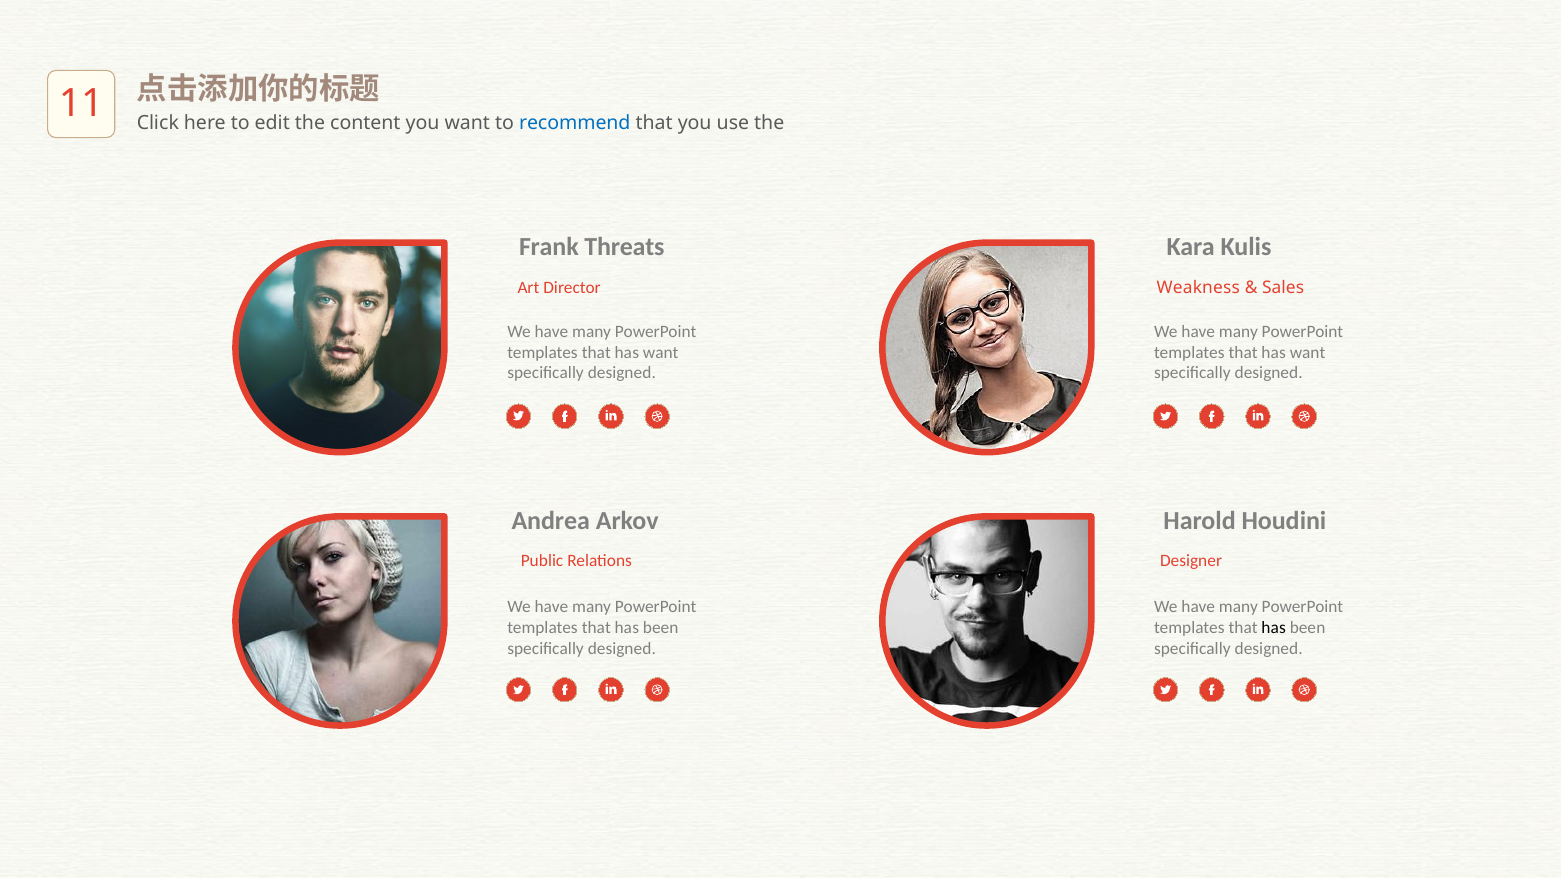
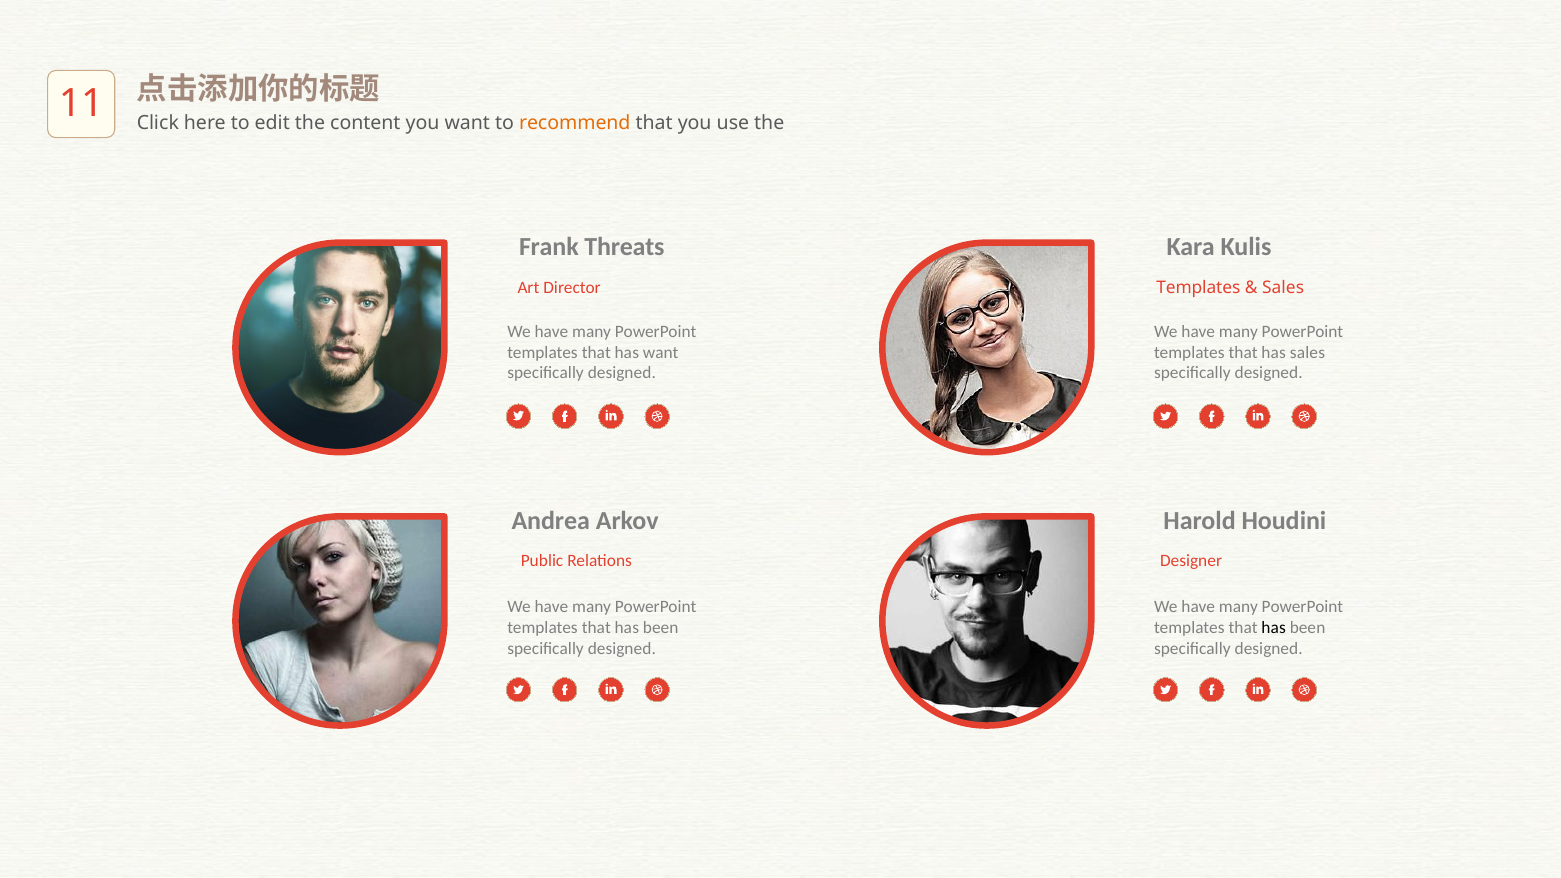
recommend colour: blue -> orange (575, 123)
Weakness: Weakness -> Templates (1198, 287)
want: want -> sales (1307, 352)
